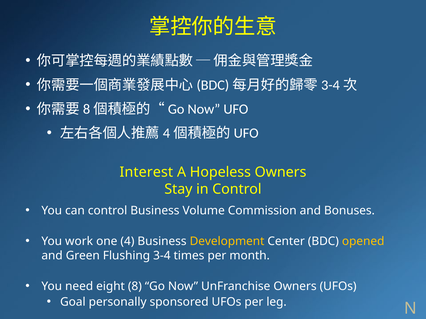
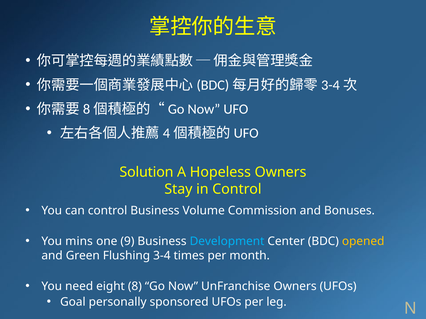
Interest: Interest -> Solution (146, 172)
work: work -> mins (79, 242)
4: 4 -> 9 (127, 242)
Development colour: yellow -> light blue (227, 242)
